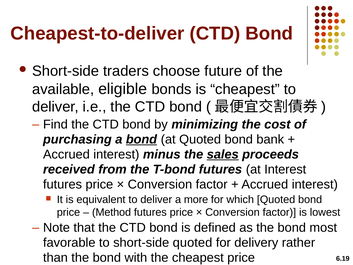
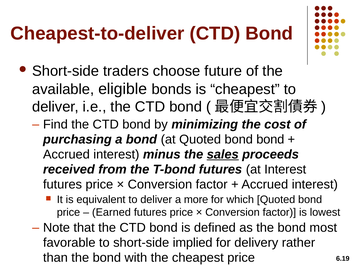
bond underline: present -> none (141, 139)
bond bank: bank -> bond (270, 139)
Method: Method -> Earned (111, 212)
short-side quoted: quoted -> implied (193, 242)
